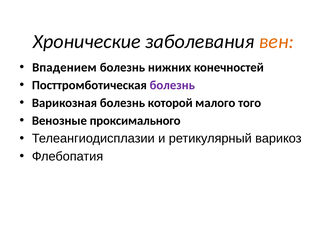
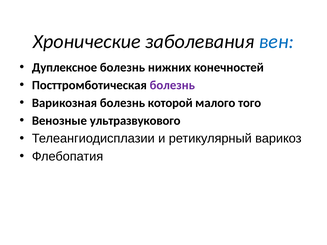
вен colour: orange -> blue (276, 42)
Впадением: Впадением -> Дуплексное (64, 67)
проксимального: проксимального -> ультразвукового (135, 121)
